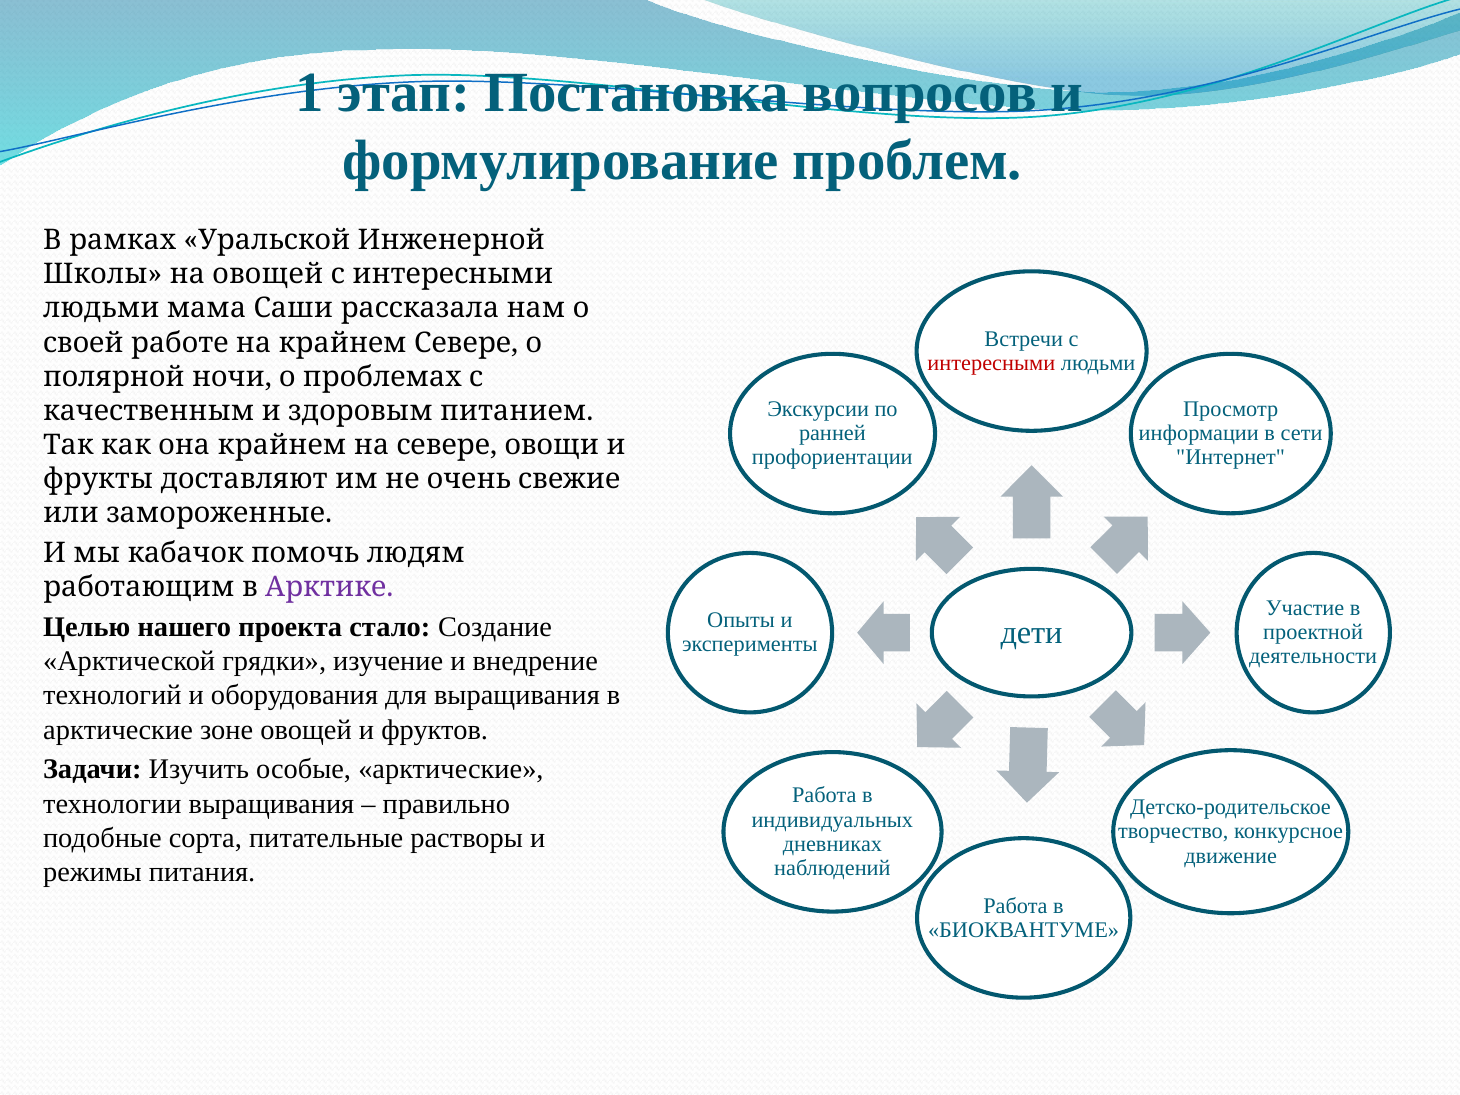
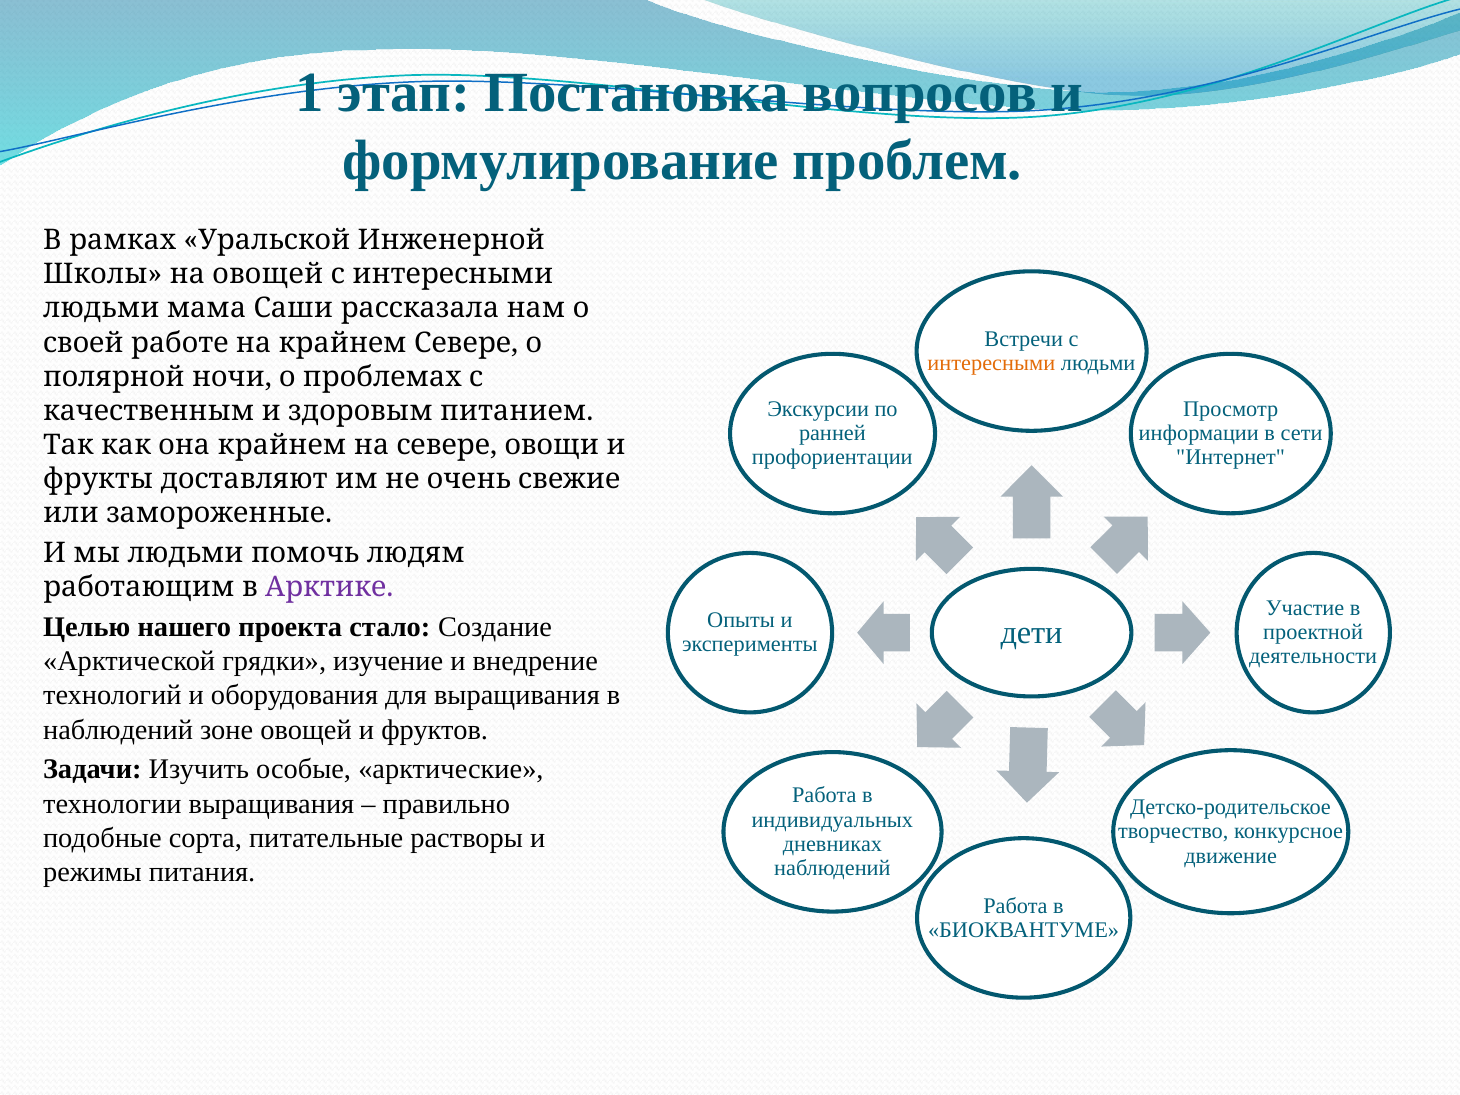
интересными colour: red -> orange (991, 363)
мы кабачок: кабачок -> людьми (186, 553)
арктические: арктические -> наблюдений (118, 730)
